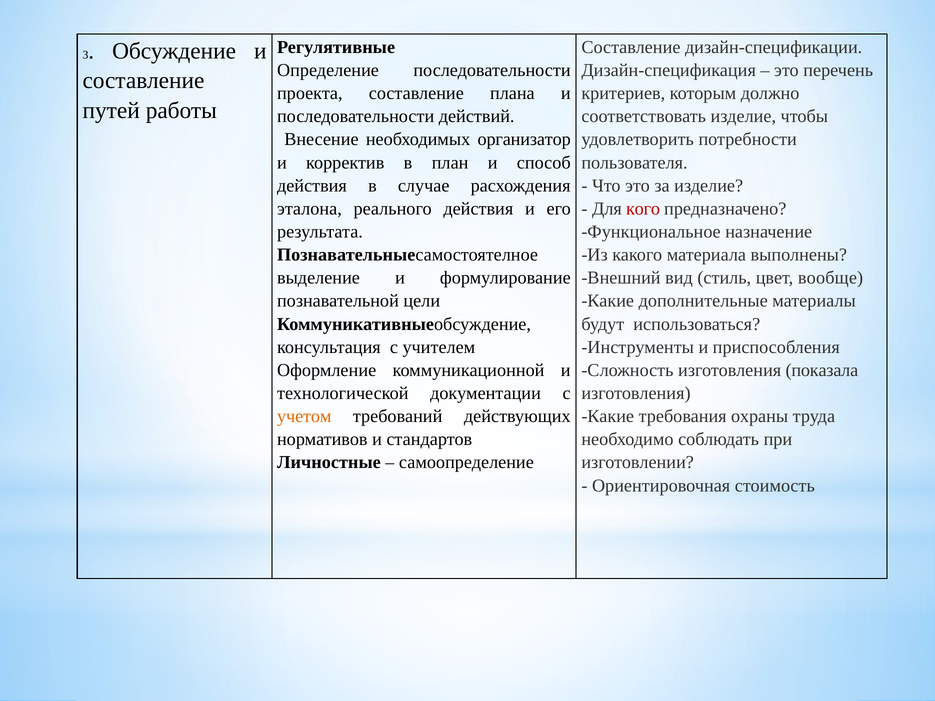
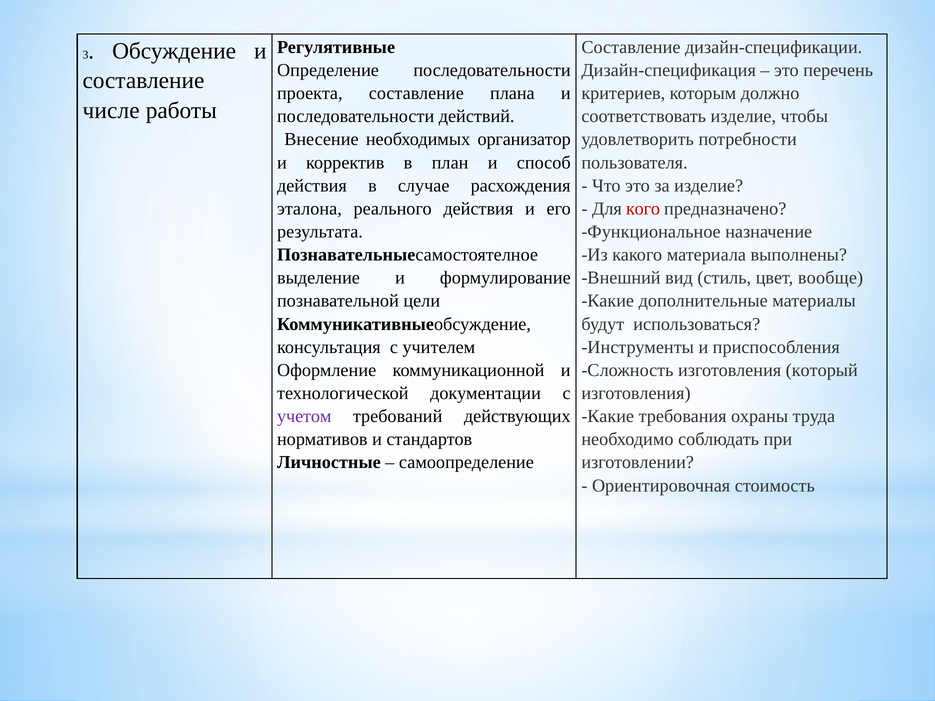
путей: путей -> числе (111, 111)
показала: показала -> который (822, 370)
учетом colour: orange -> purple (304, 416)
